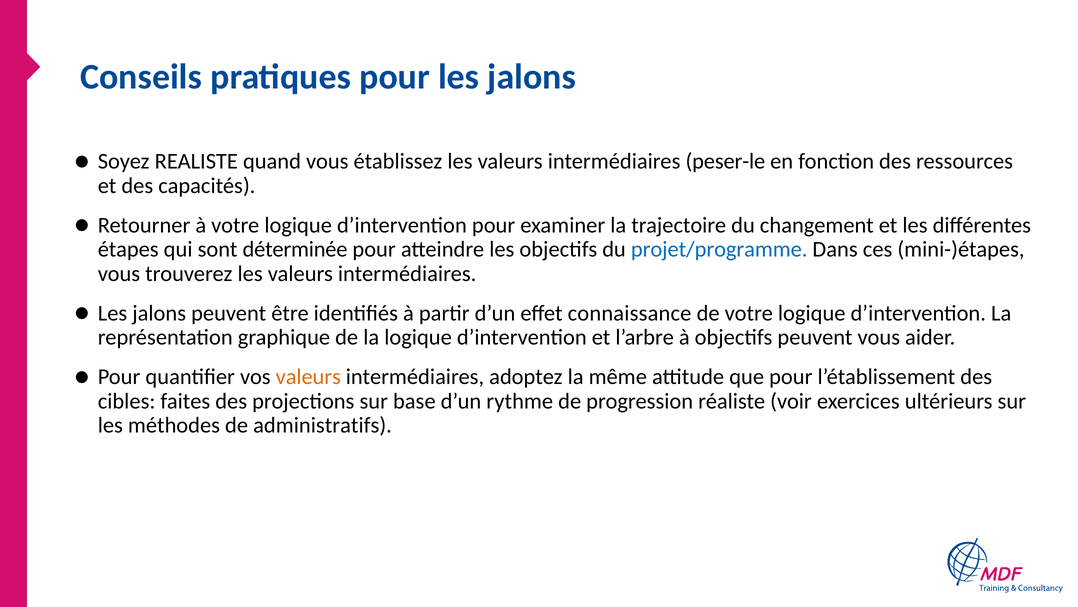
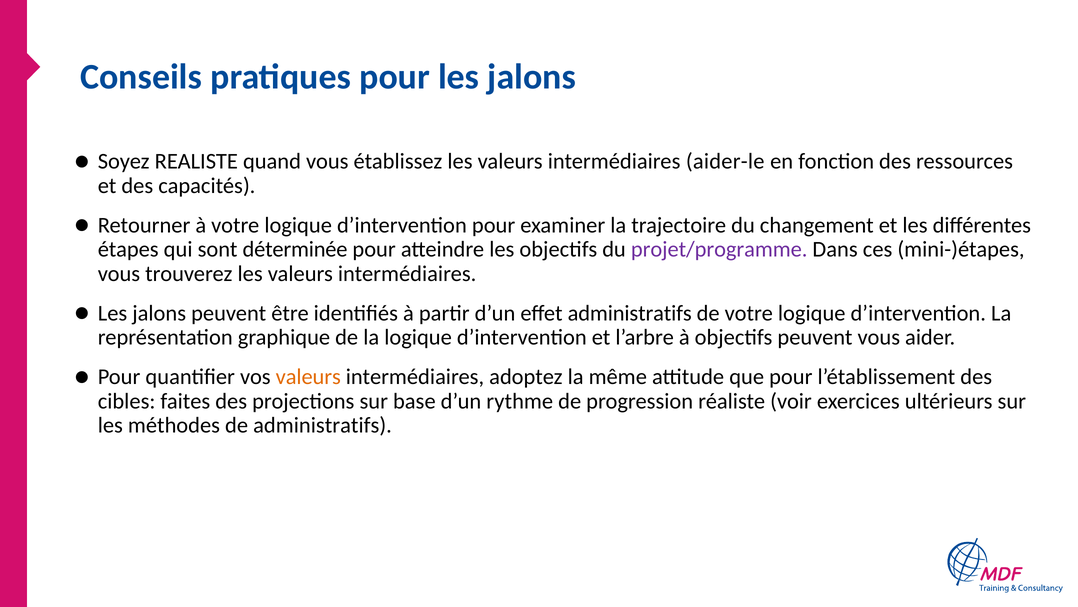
peser-le: peser-le -> aider-le (725, 161)
projet/programme colour: blue -> purple (719, 249)
effet connaissance: connaissance -> administratifs (630, 313)
